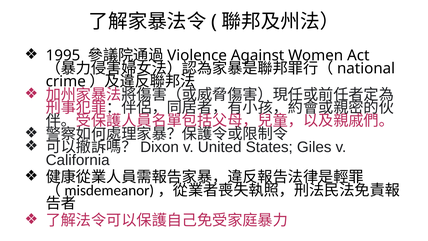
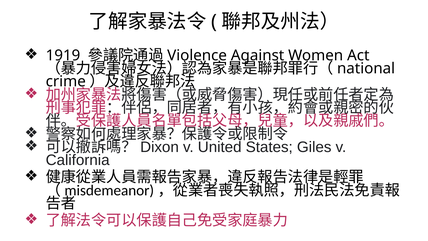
1995: 1995 -> 1919 (63, 55)
